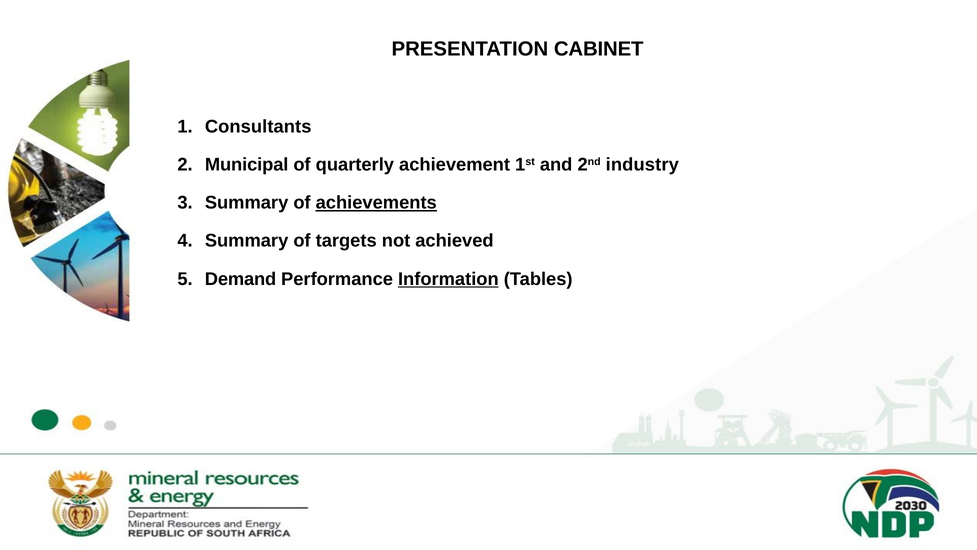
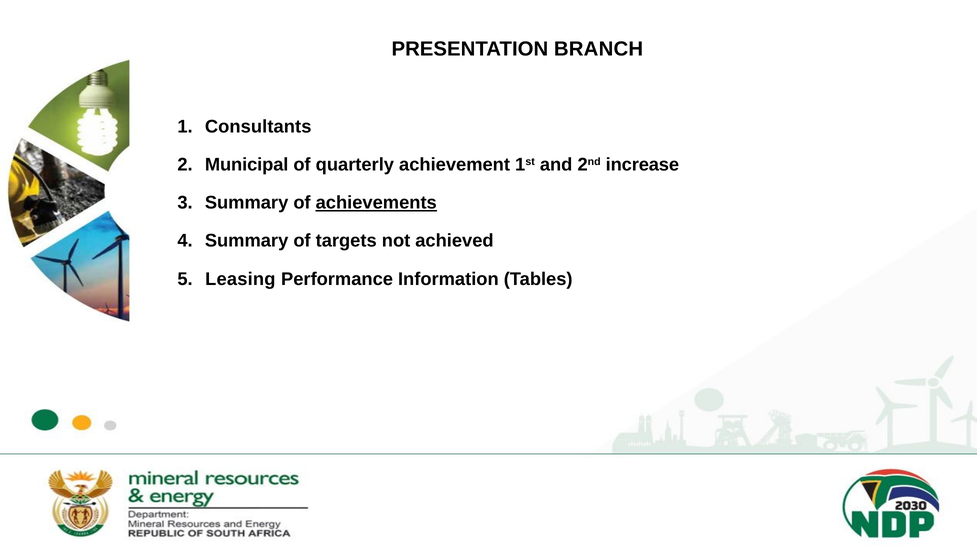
CABINET: CABINET -> BRANCH (599, 49)
industry: industry -> increase (642, 165)
Demand: Demand -> Leasing (240, 279)
Information underline: present -> none (448, 279)
